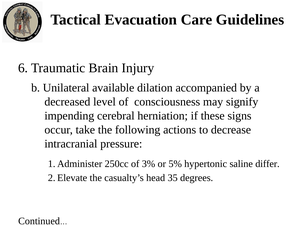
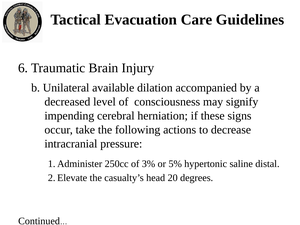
differ: differ -> distal (267, 164)
35: 35 -> 20 (173, 178)
